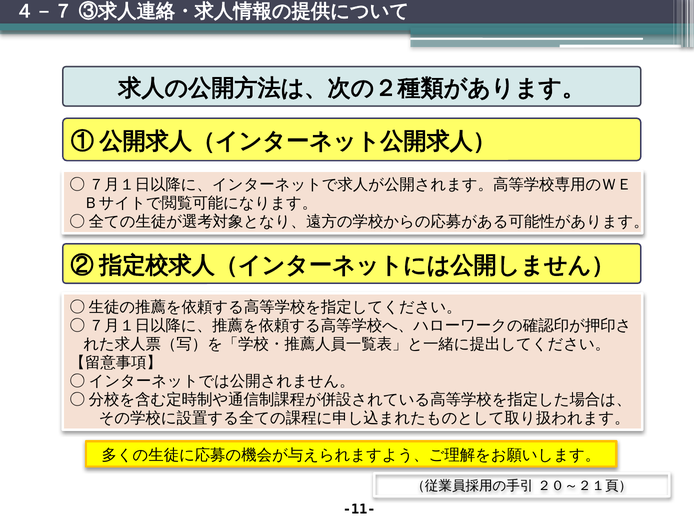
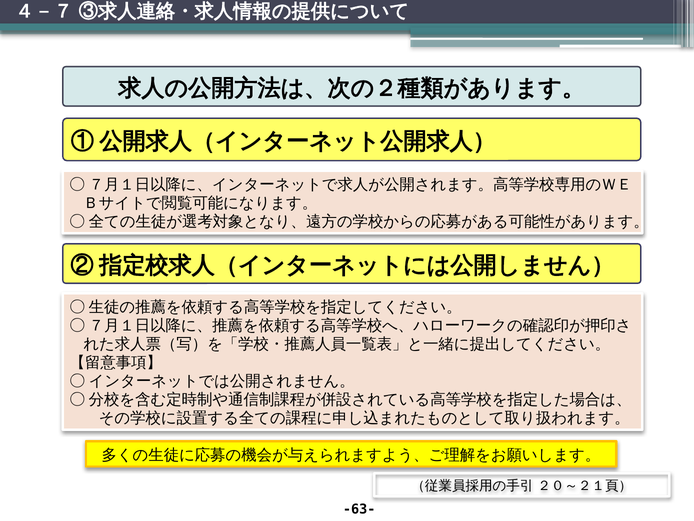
-11-: -11- -> -63- (359, 509)
